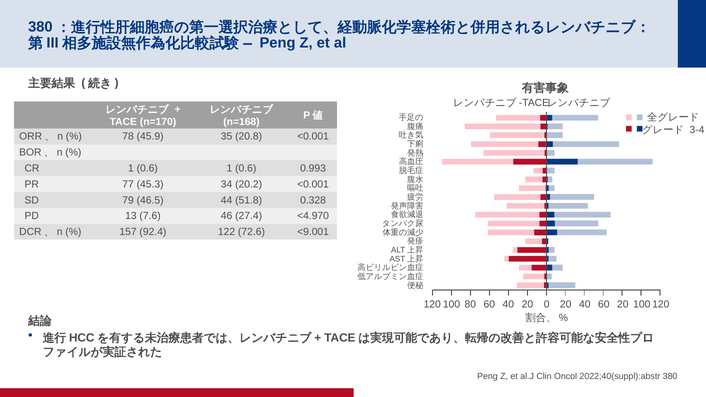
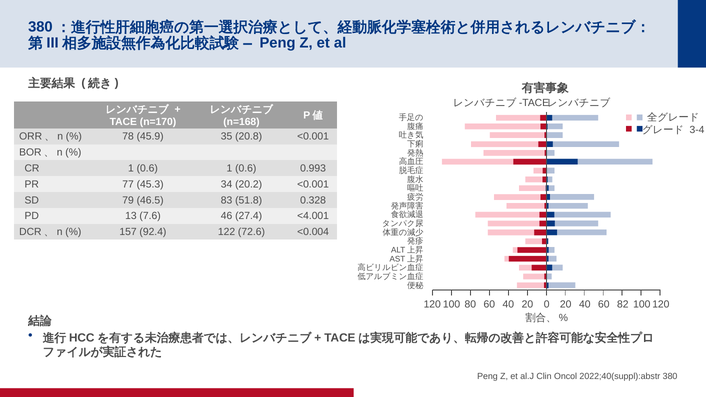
44: 44 -> 83 (227, 200)
<4.970: <4.970 -> <4.001 (313, 216)
<9.001: <9.001 -> <0.004 (313, 232)
60 20: 20 -> 82 (623, 304)
